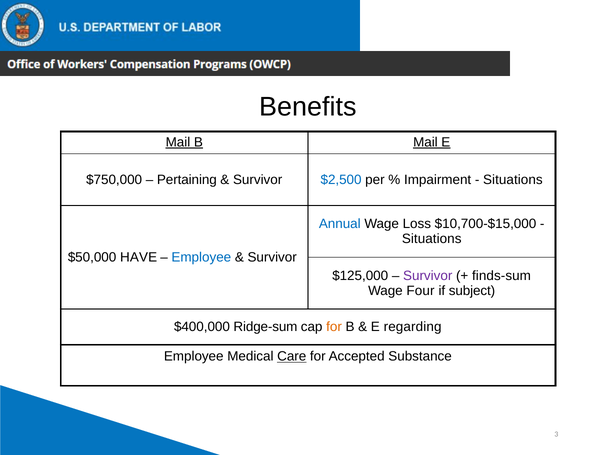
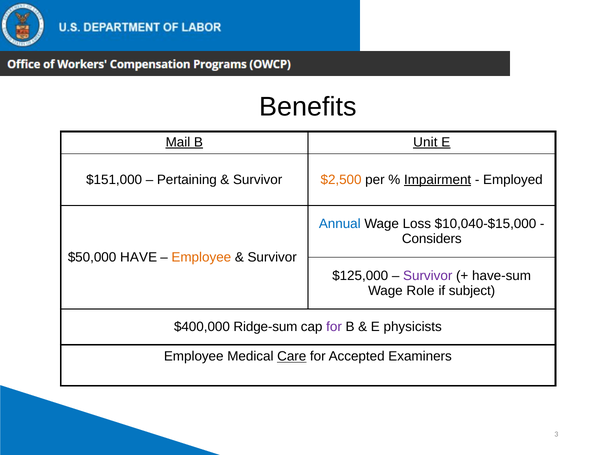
B Mail: Mail -> Unit (425, 142)
$750,000: $750,000 -> $151,000 (114, 180)
$2,500 colour: blue -> orange (341, 180)
Impairment underline: none -> present (438, 180)
Situations: Situations -> Employed (513, 180)
$10,700-$15,000: $10,700-$15,000 -> $10,040-$15,000 (485, 224)
Situations: Situations -> Considers (432, 239)
Employee colour: blue -> orange (201, 257)
finds-sum: finds-sum -> have-sum (502, 276)
Four: Four -> Role (421, 290)
for colour: orange -> purple (334, 327)
regarding: regarding -> physicists (413, 327)
Substance: Substance -> Examiners (420, 356)
